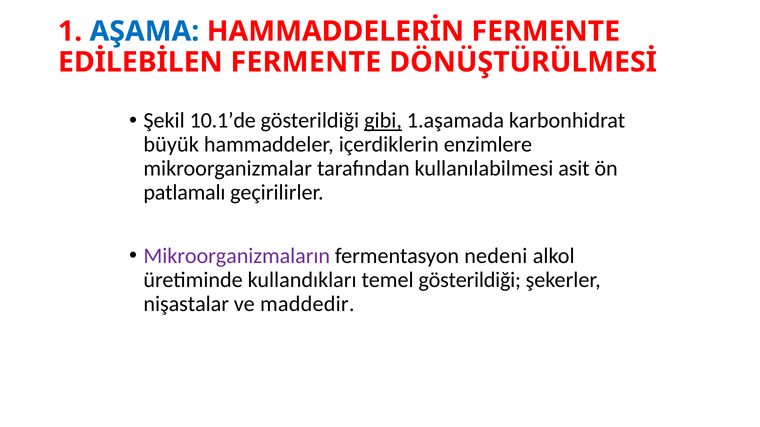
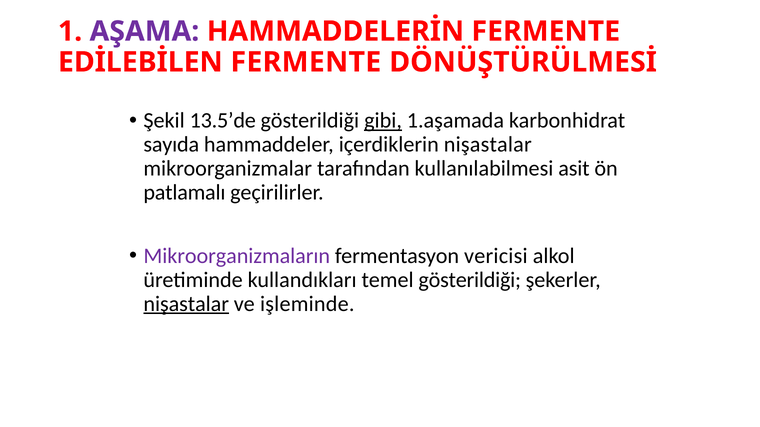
AŞAMA colour: blue -> purple (144, 31)
10.1’de: 10.1’de -> 13.5’de (223, 121)
büyük: büyük -> sayıda (171, 145)
içerdiklerin enzimlere: enzimlere -> nişastalar (488, 145)
nedeni: nedeni -> vericisi (496, 256)
nişastalar underline: none -> present (186, 304)
maddedir: maddedir -> işleminde (307, 304)
